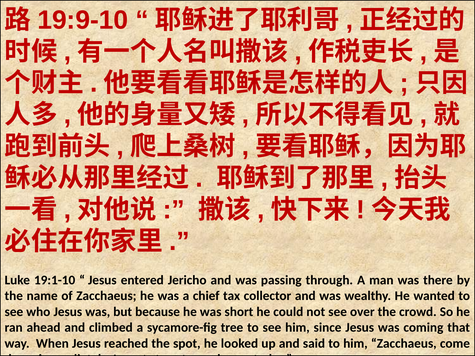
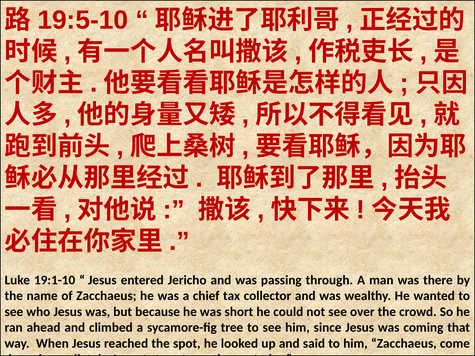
19:9-10: 19:9-10 -> 19:5-10 (83, 20)
